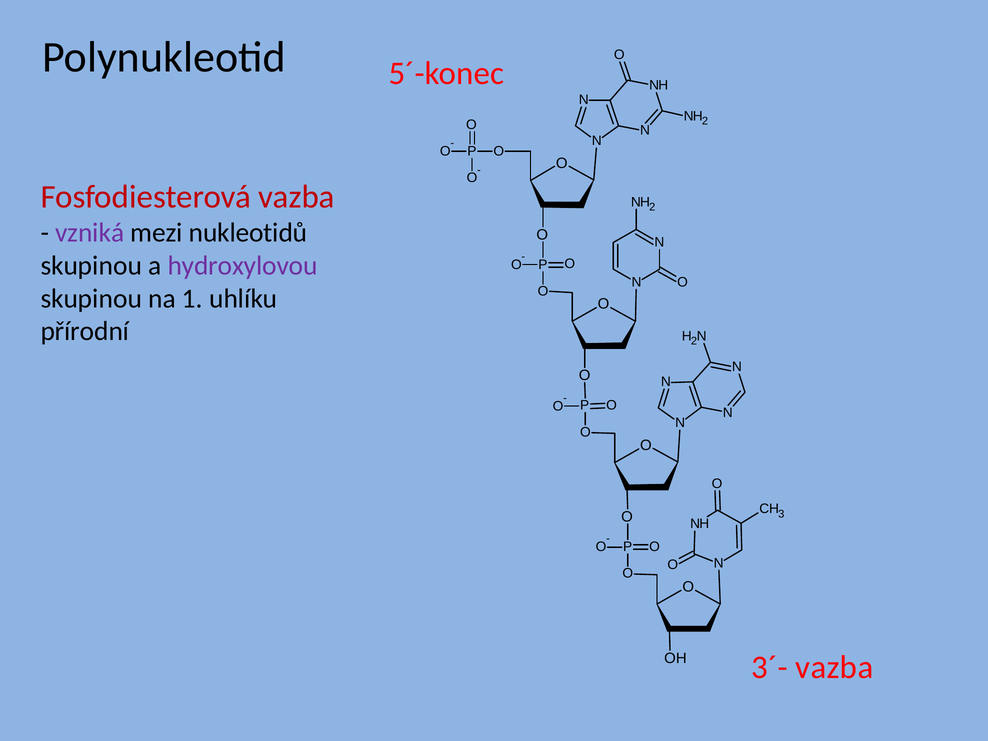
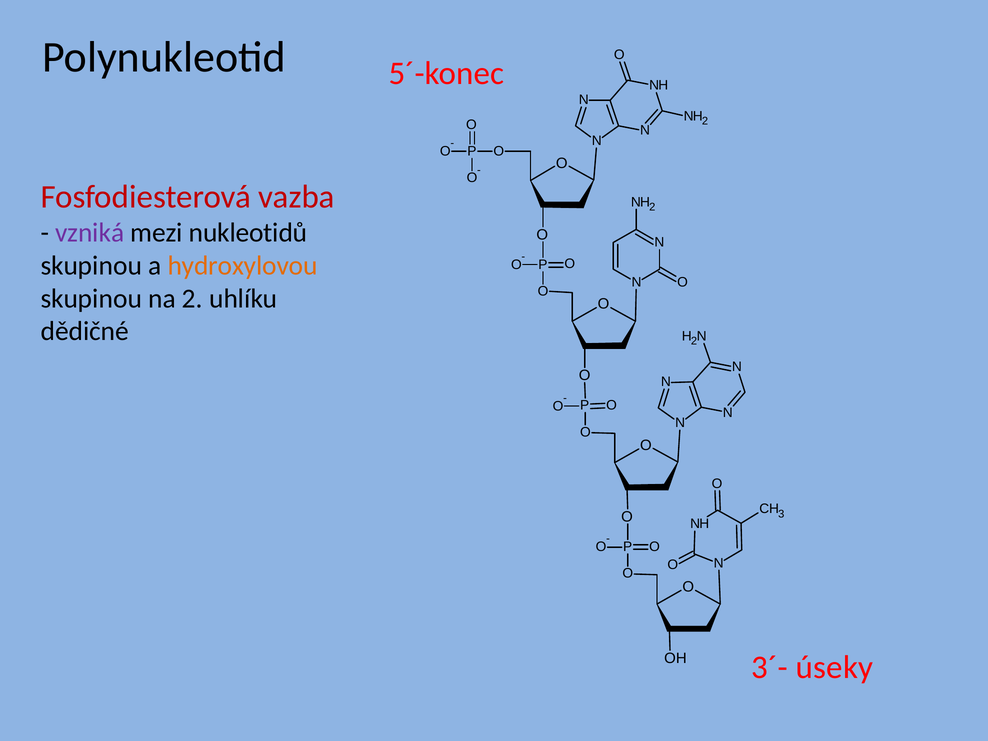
hydroxylovou colour: purple -> orange (243, 266)
na 1: 1 -> 2 (192, 298)
přírodní: přírodní -> dědičné (85, 331)
3´- vazba: vazba -> úseky (834, 668)
